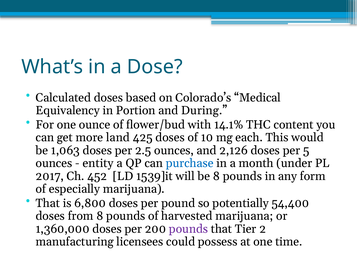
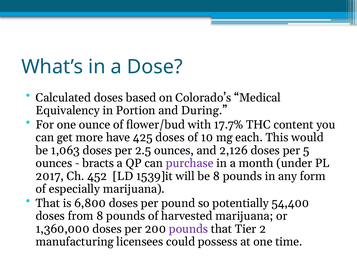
14.1%: 14.1% -> 17.7% (229, 125)
land: land -> have (118, 137)
entity: entity -> bracts (98, 163)
purchase colour: blue -> purple (190, 163)
